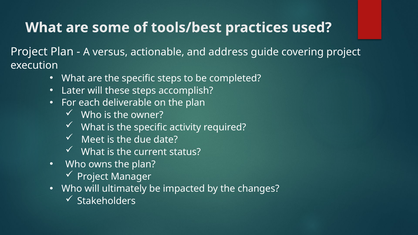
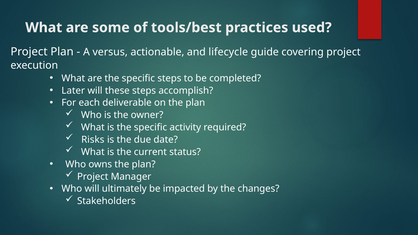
address: address -> lifecycle (228, 52)
Meet: Meet -> Risks (93, 140)
